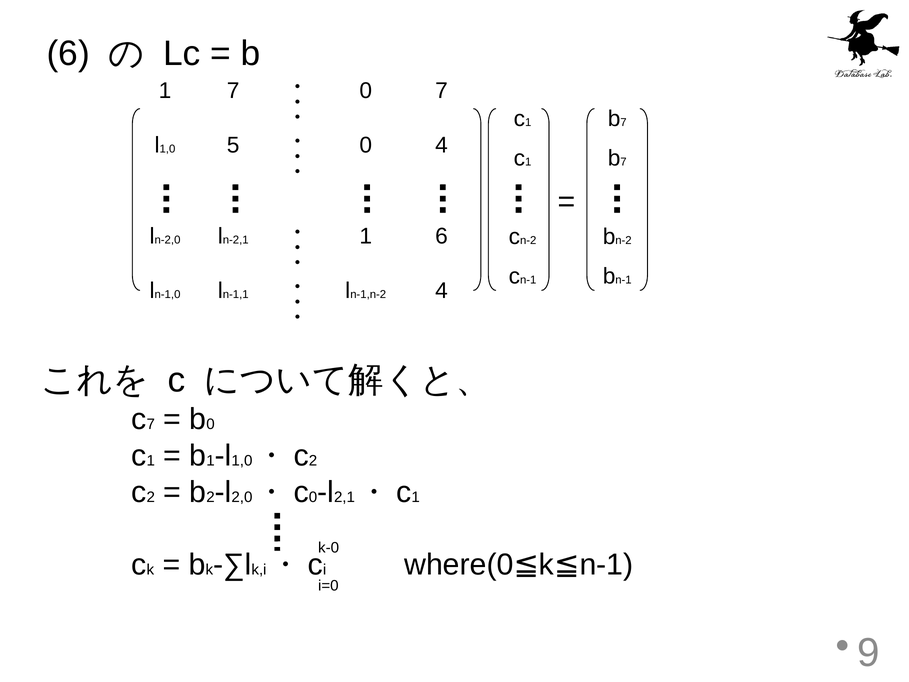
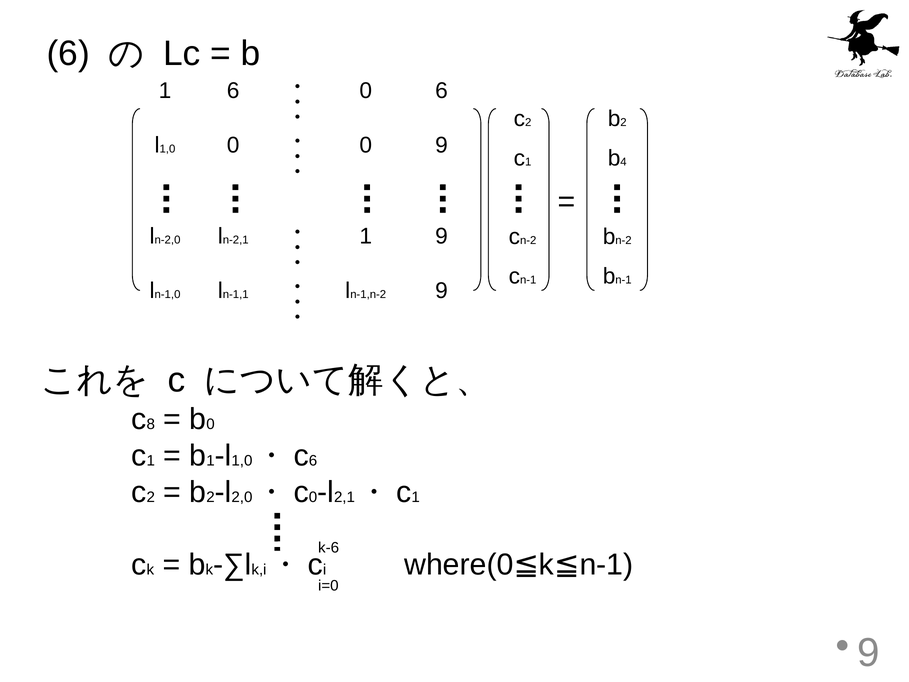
1 7: 7 -> 6 (233, 91)
0 7: 7 -> 6 (441, 91)
1: 1 -> 2 (528, 122)
7: 7 -> 2 (624, 122)
5: 5 -> 0 (233, 145)
0 4: 4 -> 9 (441, 145)
7: 7 -> 4 (624, 162)
1 6: 6 -> 9 (441, 236)
4: 4 -> 9 (441, 291)
c 7: 7 -> 8 (151, 424)
2: 2 -> 6 (313, 461)
k-0: k-0 -> k-6 (329, 548)
